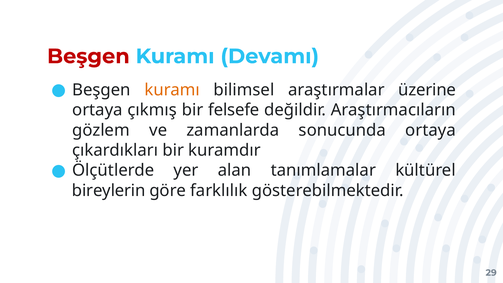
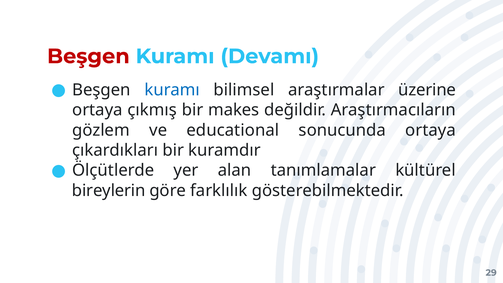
kuramı colour: orange -> blue (172, 90)
felsefe: felsefe -> makes (234, 110)
zamanlarda: zamanlarda -> educational (233, 130)
